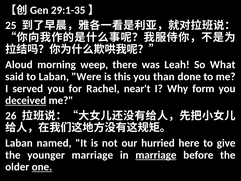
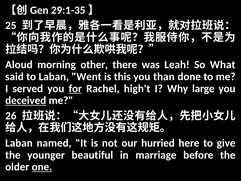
weep: weep -> other (94, 65)
Were: Were -> Went (87, 77)
for underline: none -> present (75, 88)
near't: near't -> high't (137, 88)
form: form -> large (203, 88)
younger marriage: marriage -> beautiful (92, 155)
marriage underline: present -> none (156, 155)
